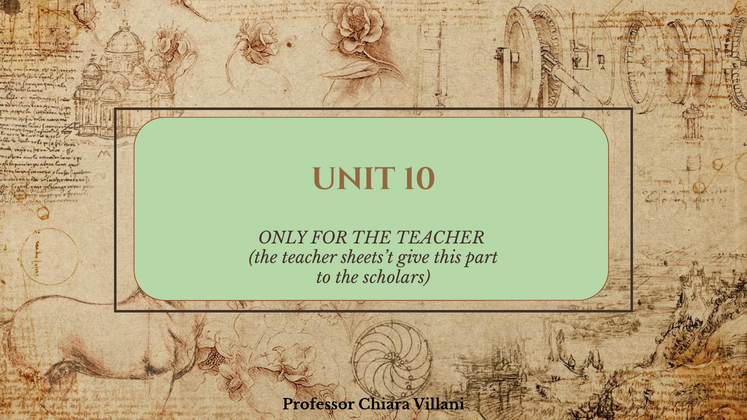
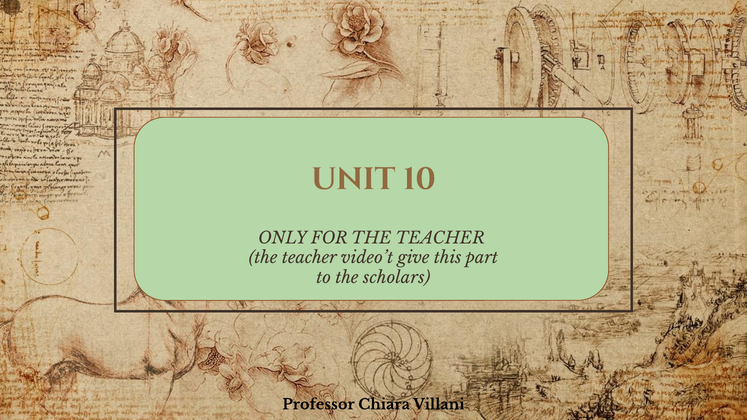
sheets’t: sheets’t -> video’t (367, 258)
